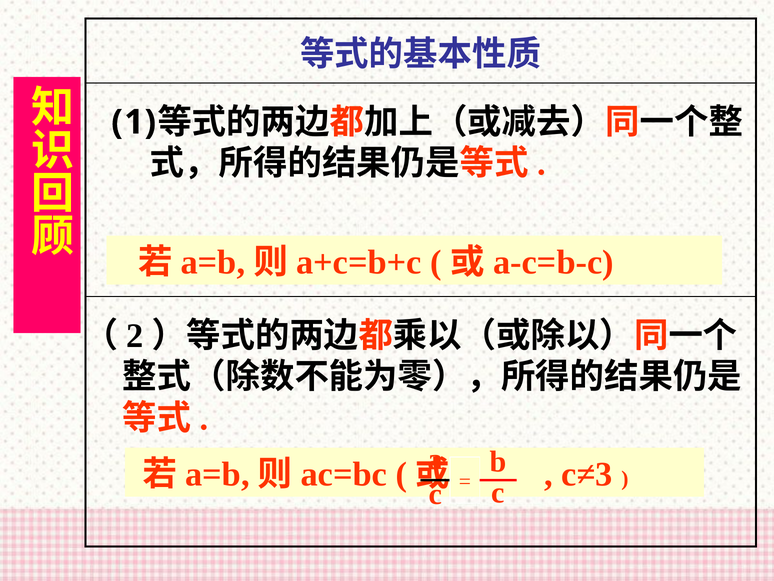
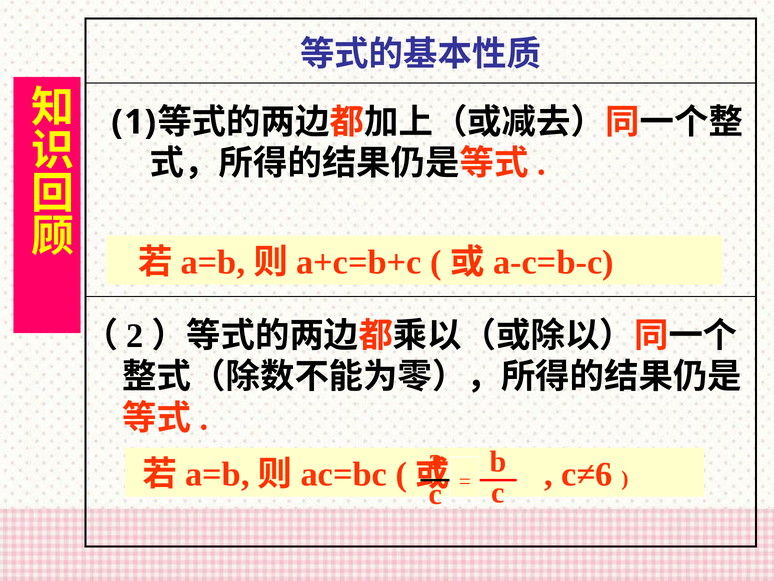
c≠3: c≠3 -> c≠6 (587, 474)
